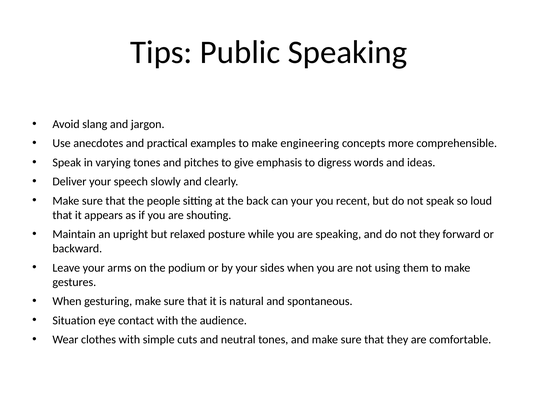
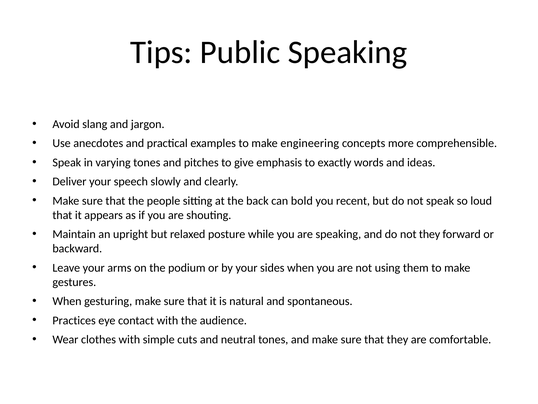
digress: digress -> exactly (334, 162)
can your: your -> bold (302, 200)
Situation: Situation -> Practices (74, 320)
